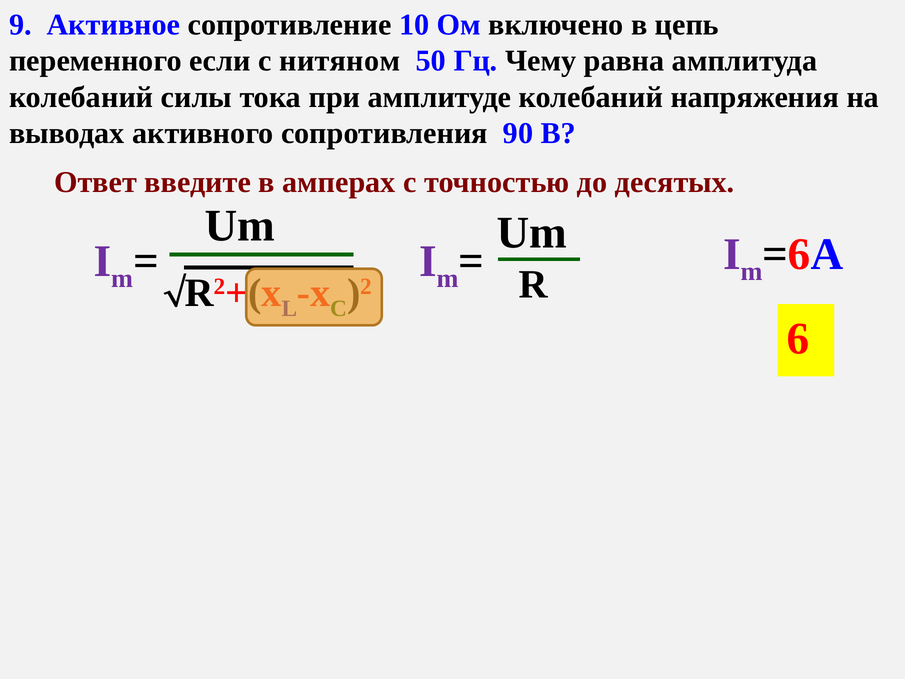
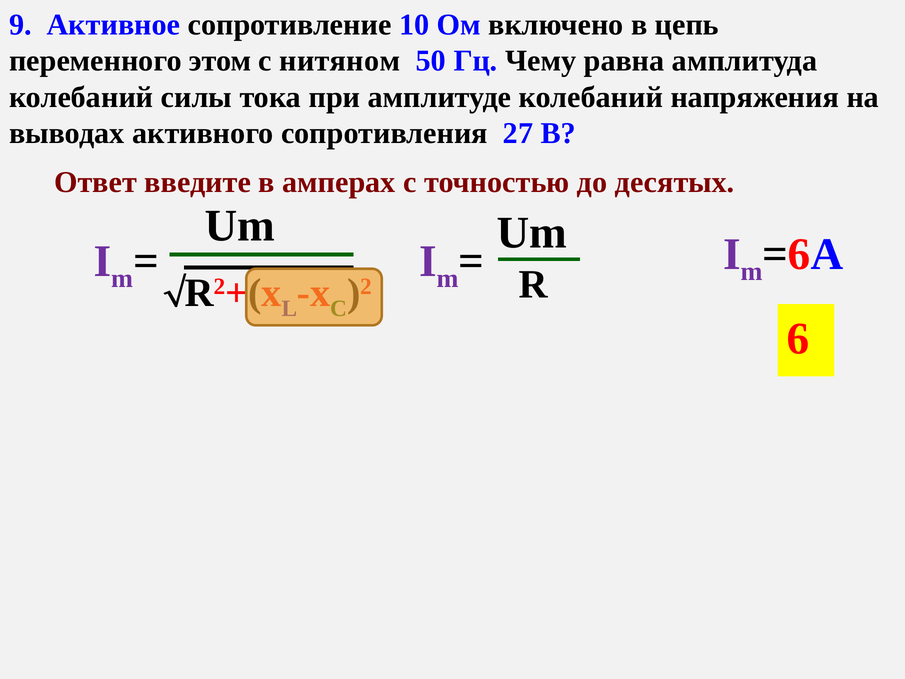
если: если -> этом (220, 61)
90: 90 -> 27 (518, 133)
